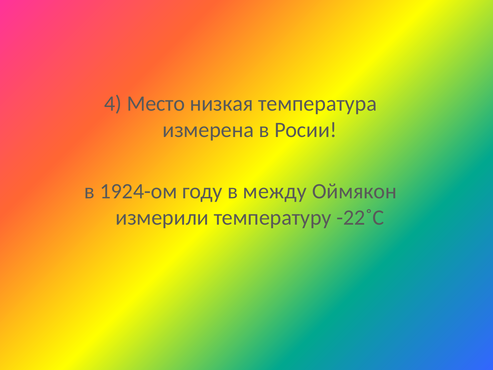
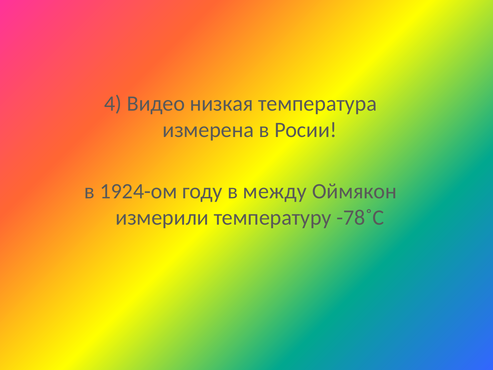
Место: Место -> Видеo (156, 103)
-22˚С: -22˚С -> -78˚С (360, 217)
